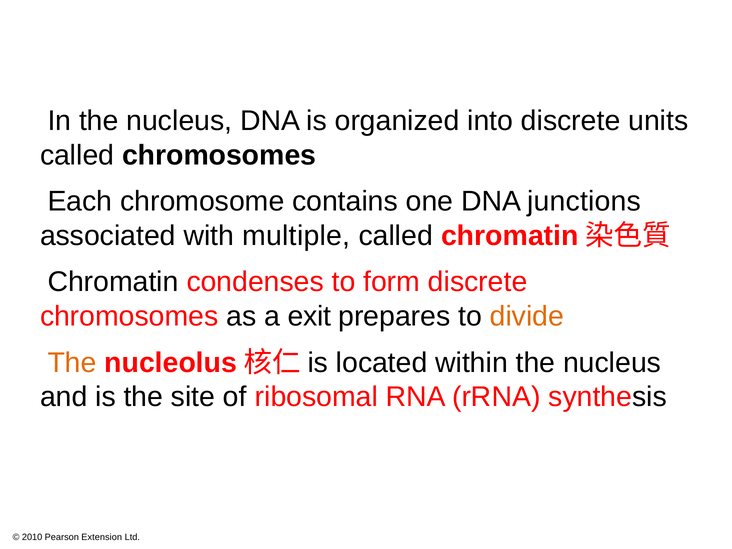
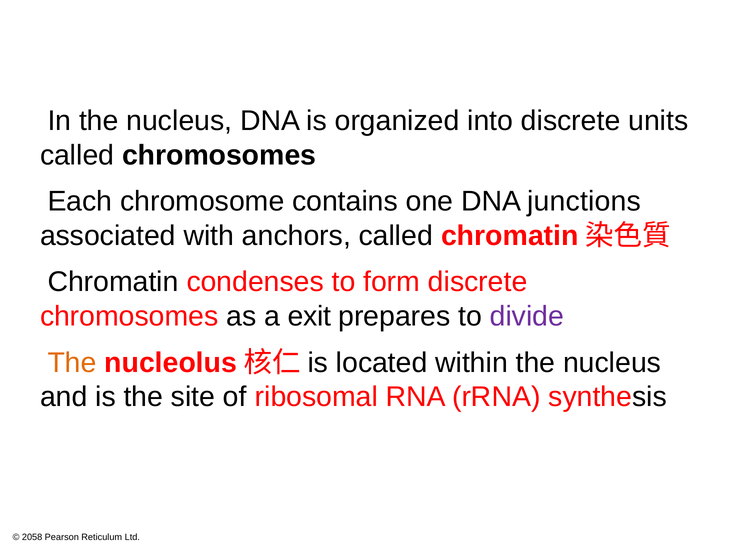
multiple: multiple -> anchors (296, 236)
divide colour: orange -> purple (527, 316)
2010: 2010 -> 2058 (32, 537)
Extension: Extension -> Reticulum (102, 537)
